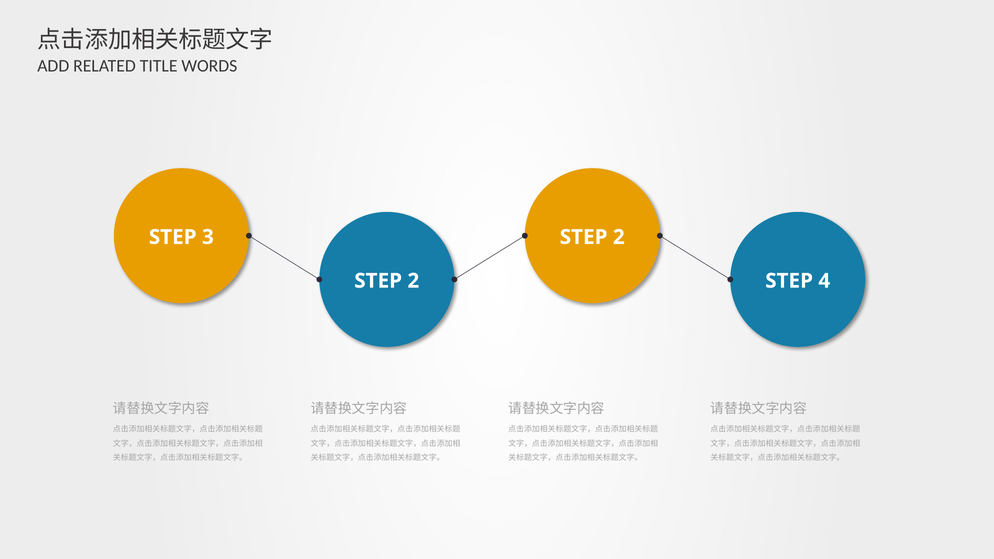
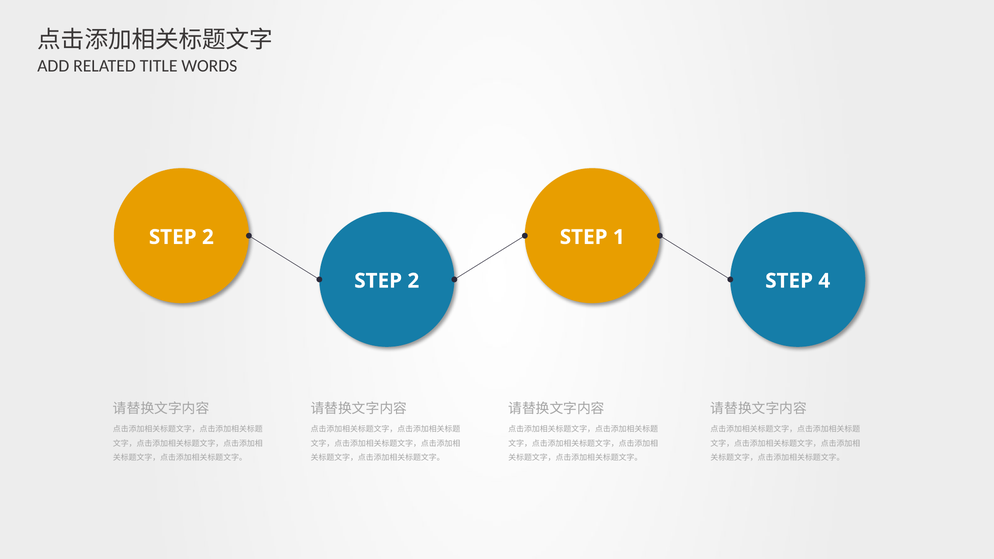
3: 3 -> 2 (208, 237)
2: 2 -> 1 (619, 237)
